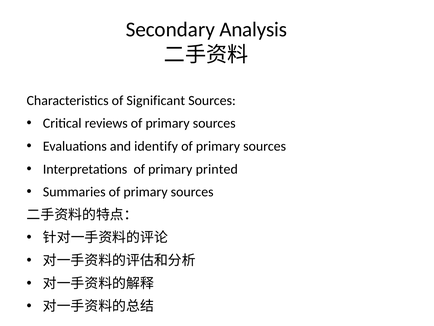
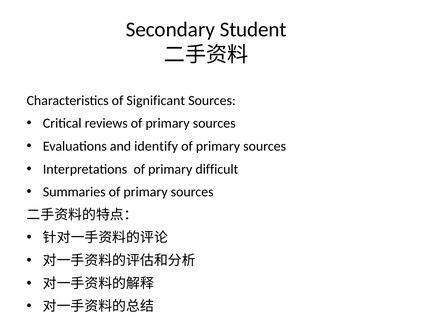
Analysis: Analysis -> Student (253, 29)
printed: printed -> difficult (217, 169)
